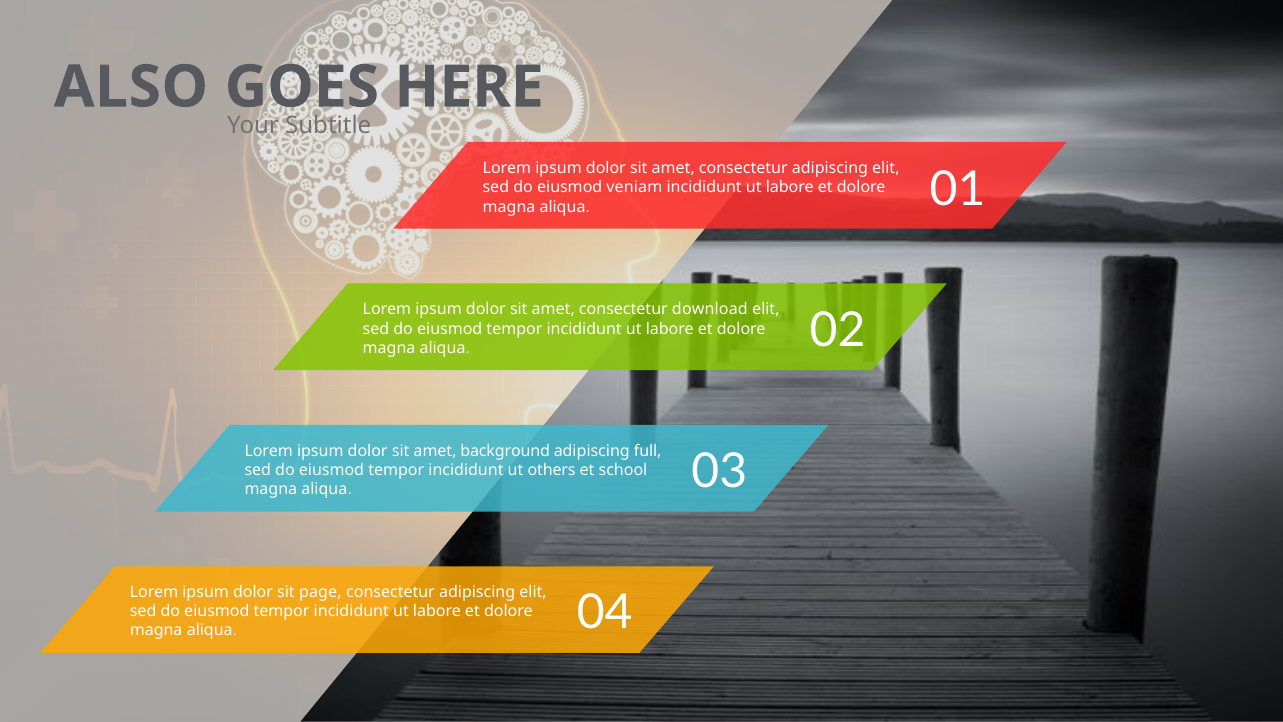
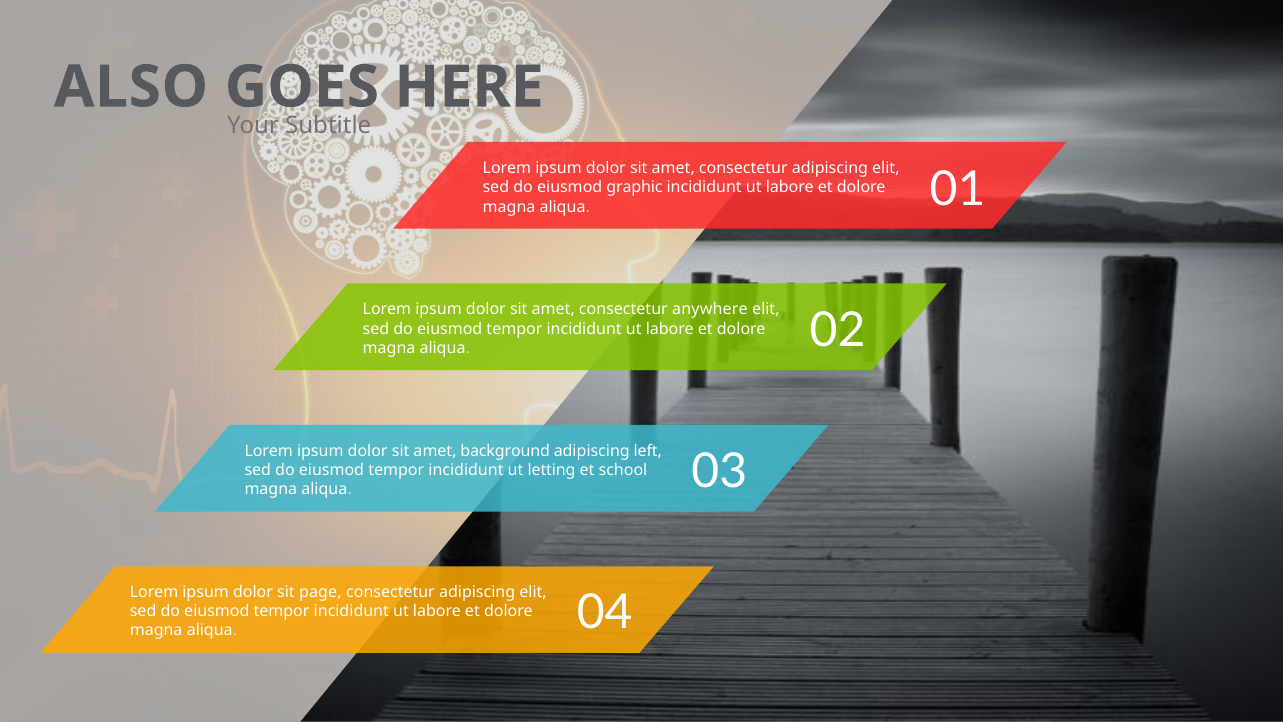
veniam: veniam -> graphic (635, 188)
download: download -> anywhere (710, 309)
full: full -> left (648, 451)
others: others -> letting (552, 470)
